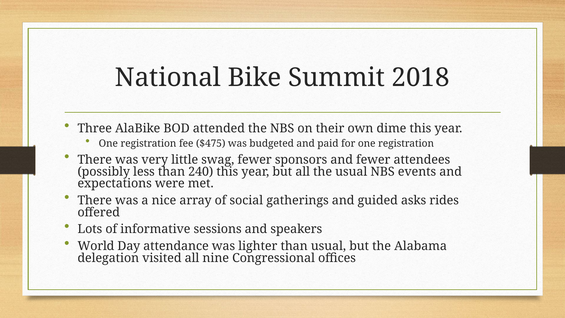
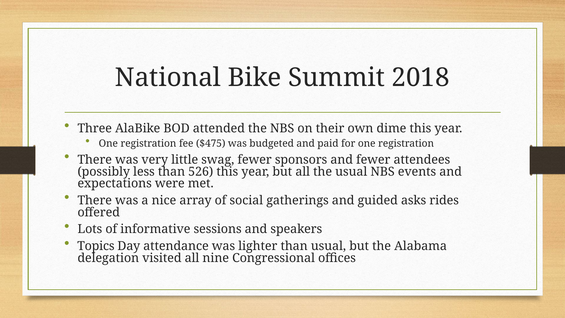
240: 240 -> 526 (201, 171)
World: World -> Topics (96, 246)
